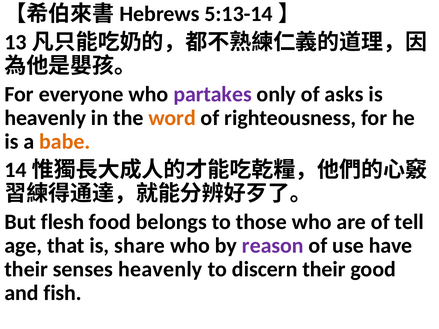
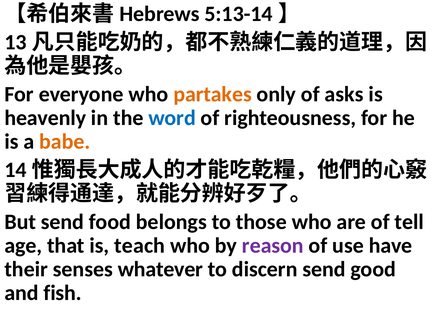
partakes colour: purple -> orange (213, 94)
word colour: orange -> blue (172, 118)
But flesh: flesh -> send (63, 222)
share: share -> teach (140, 246)
senses heavenly: heavenly -> whatever (160, 269)
discern their: their -> send (324, 269)
